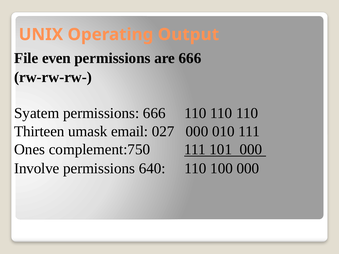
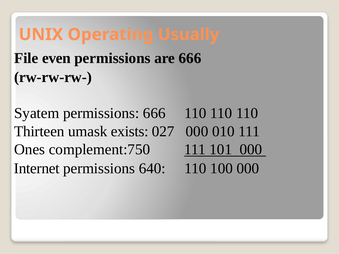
Output: Output -> Usually (189, 35)
email: email -> exists (130, 131)
Involve: Involve -> Internet (37, 169)
